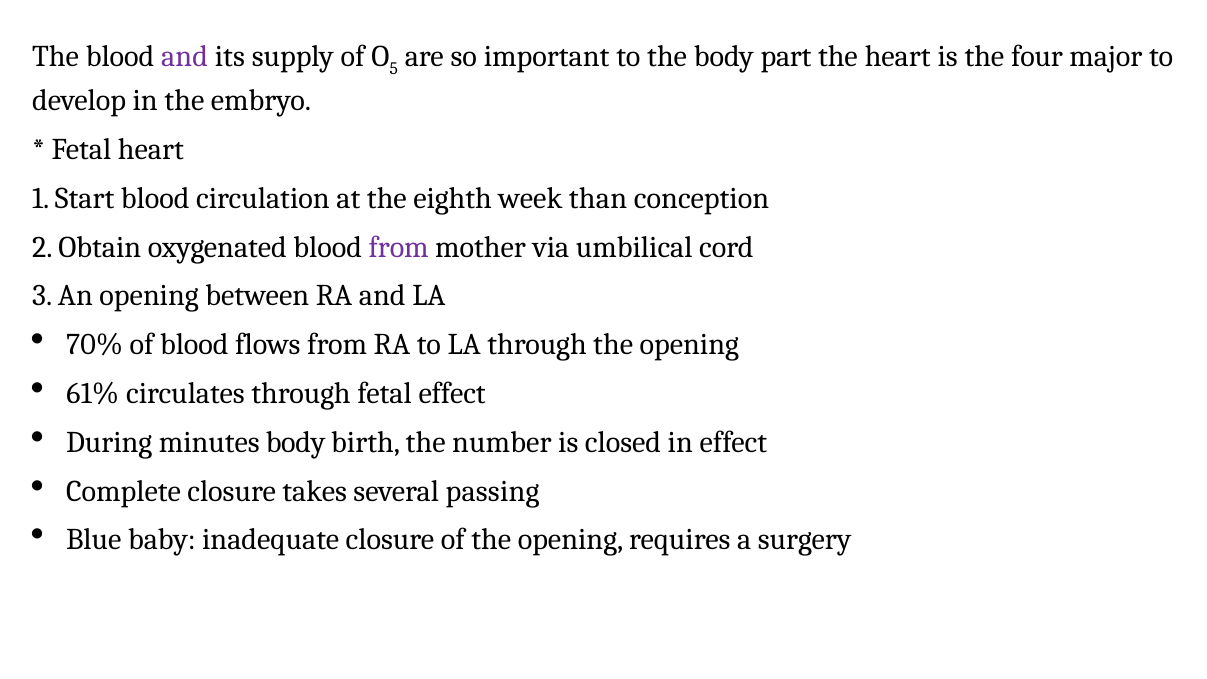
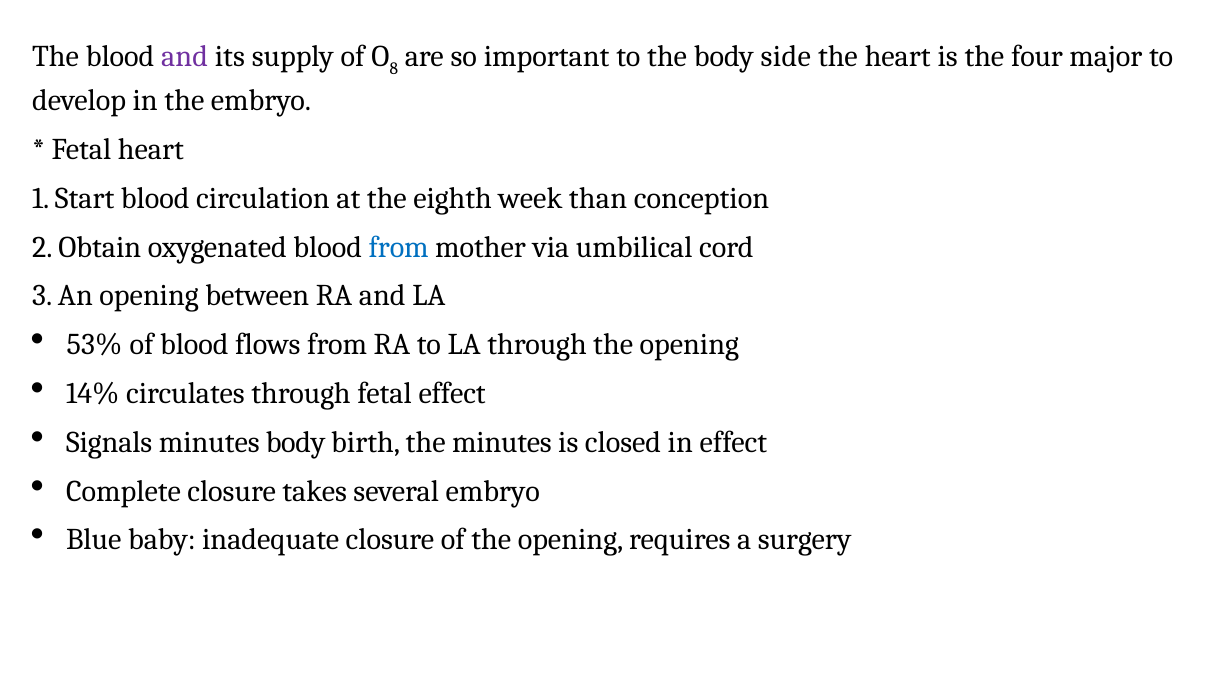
5: 5 -> 8 (394, 69)
part: part -> side (786, 57)
from colour: purple -> blue (399, 247)
70%: 70% -> 53% (94, 345)
61%: 61% -> 14% (93, 393)
During: During -> Signals (109, 442)
the number: number -> minutes (502, 442)
several passing: passing -> embryo (493, 491)
